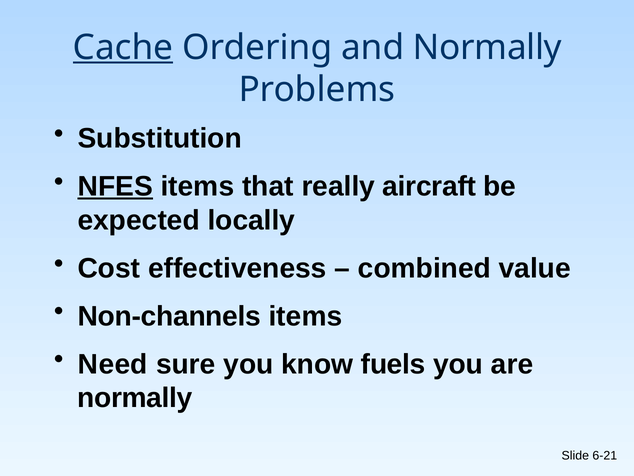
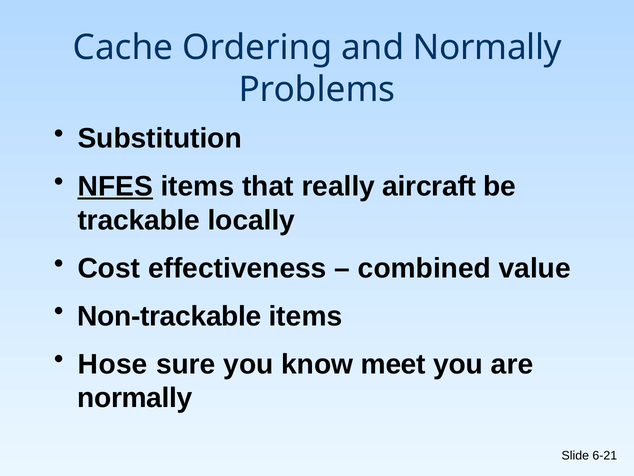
Cache underline: present -> none (123, 47)
expected: expected -> trackable (139, 220)
Non-channels: Non-channels -> Non-trackable (169, 316)
Need: Need -> Hose (113, 364)
fuels: fuels -> meet (393, 364)
